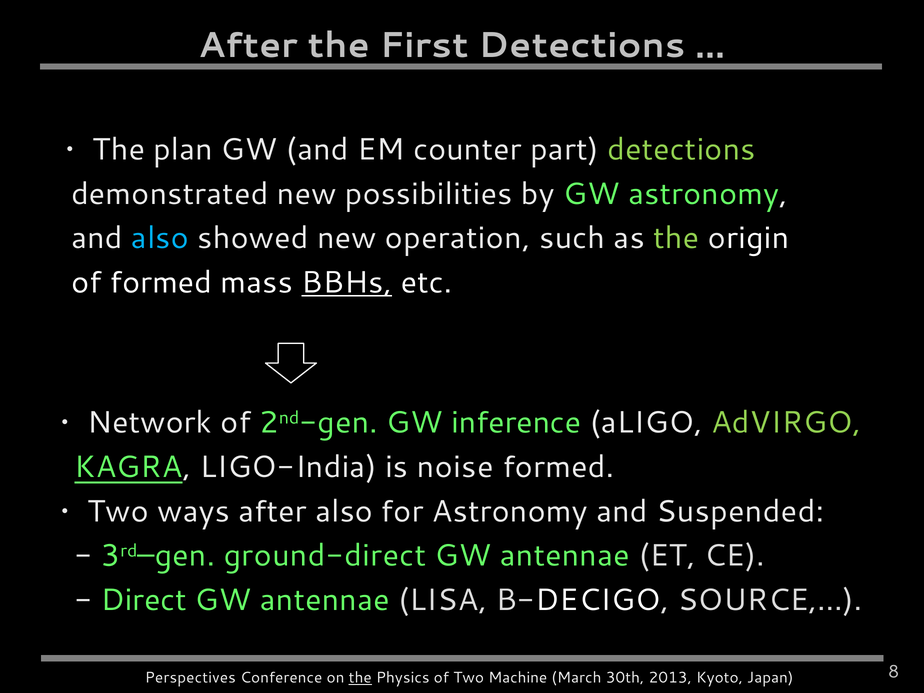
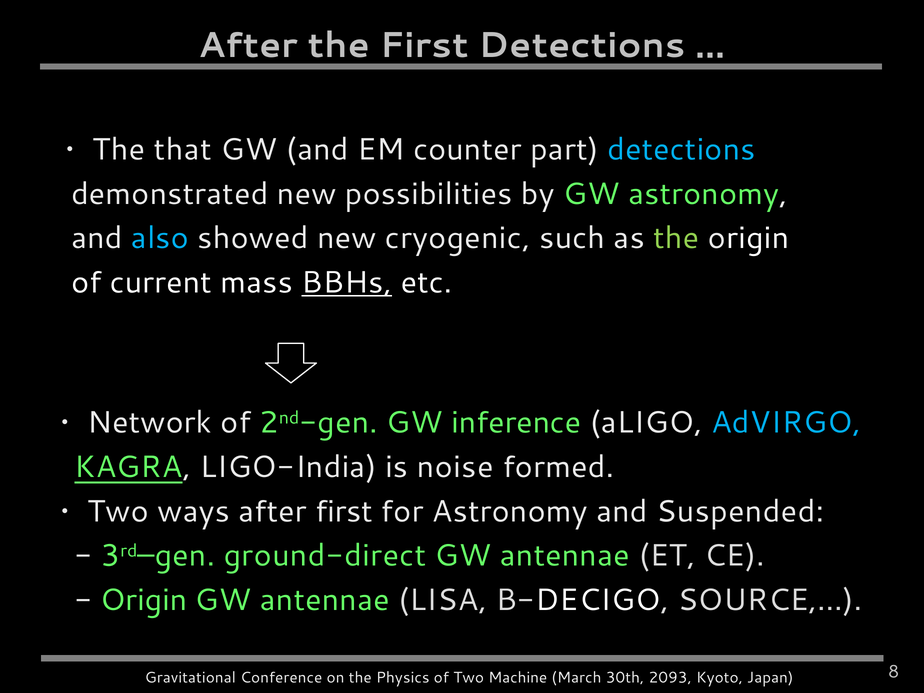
plan: plan -> that (183, 149)
detections colour: light green -> light blue (681, 149)
operation: operation -> cryogenic (458, 238)
of formed: formed -> current (161, 283)
AdVIRGO colour: light green -> light blue (786, 423)
after also: also -> first (344, 511)
Direct: Direct -> Origin (144, 600)
Perspectives: Perspectives -> Gravitational (190, 678)
the underline: present -> none (360, 678)
2013: 2013 -> 2093 (670, 678)
